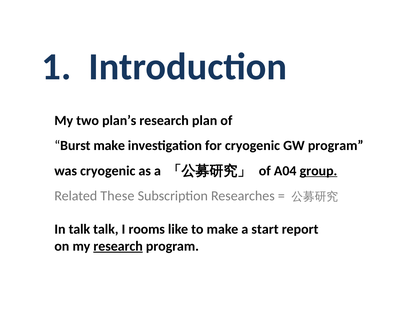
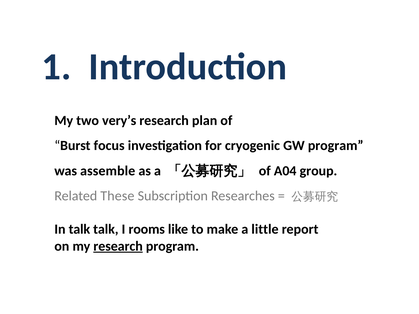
plan’s: plan’s -> very’s (119, 121)
Burst make: make -> focus (109, 146)
was cryogenic: cryogenic -> assemble (108, 171)
group underline: present -> none (318, 171)
start: start -> little (265, 230)
